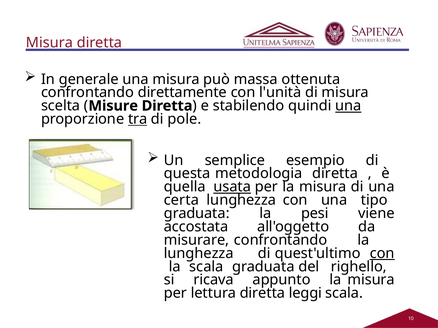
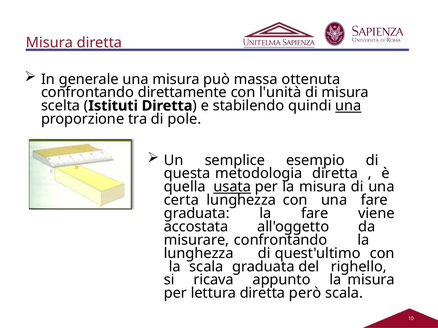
Misure: Misure -> Istituti (113, 106)
tra underline: present -> none (138, 119)
una tipo: tipo -> fare (374, 200)
la pesi: pesi -> fare (315, 214)
con underline: present -> none (382, 254)
leggi: leggi -> però (305, 294)
